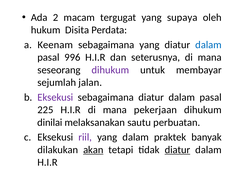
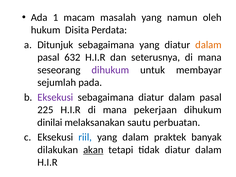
2: 2 -> 1 (56, 17)
tergugat: tergugat -> masalah (118, 17)
supaya: supaya -> namun (182, 17)
Keenam: Keenam -> Ditunjuk (55, 45)
dalam colour: blue -> orange (208, 45)
996: 996 -> 632 (72, 57)
jalan: jalan -> pada (90, 83)
riil colour: purple -> blue (85, 137)
diatur underline: present -> none (177, 150)
